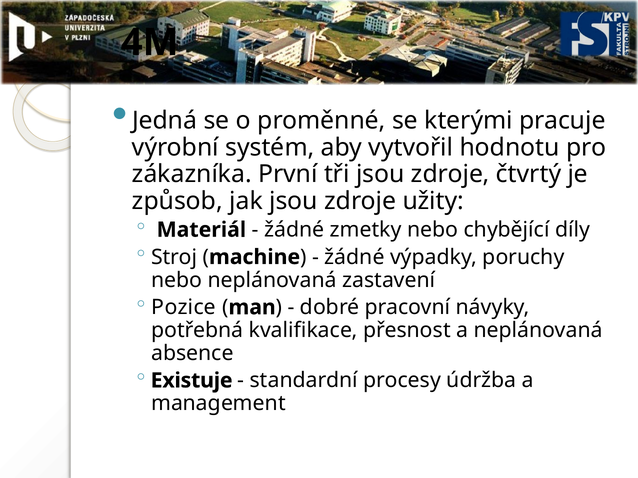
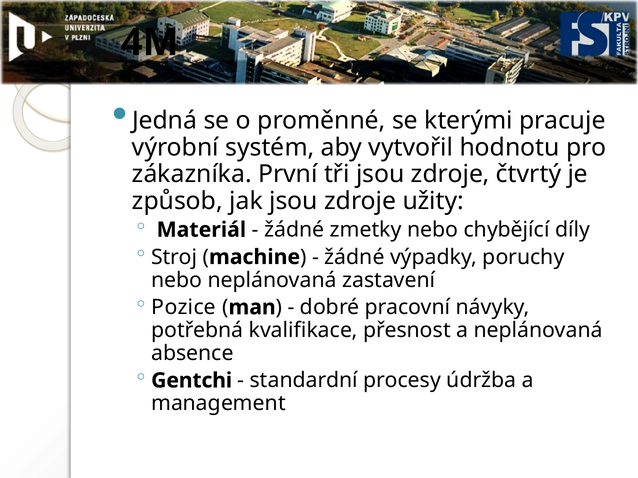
Existuje: Existuje -> Gentchi (192, 381)
